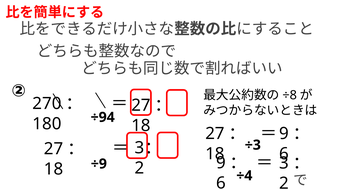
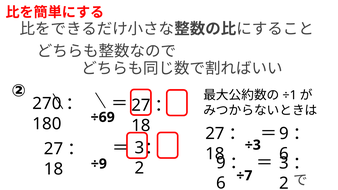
÷8: ÷8 -> ÷1 (290, 95)
÷94: ÷94 -> ÷69 (103, 117)
÷4: ÷4 -> ÷7 (244, 176)
